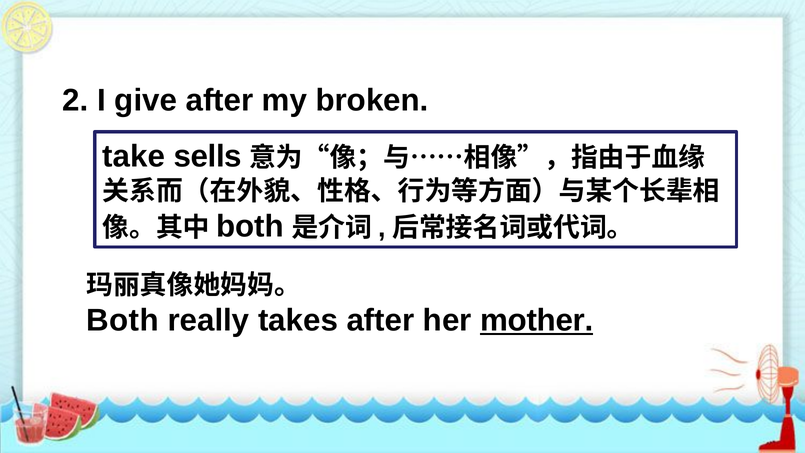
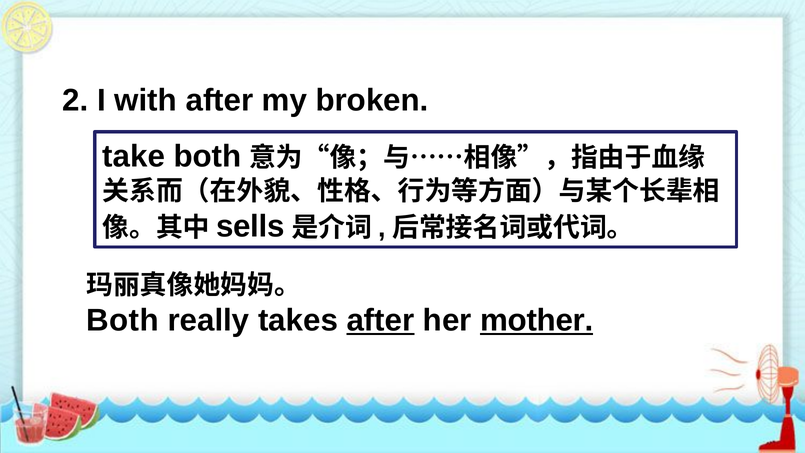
give: give -> with (146, 100)
take sells: sells -> both (208, 157)
both: both -> sells (250, 226)
after underline: none -> present (380, 321)
